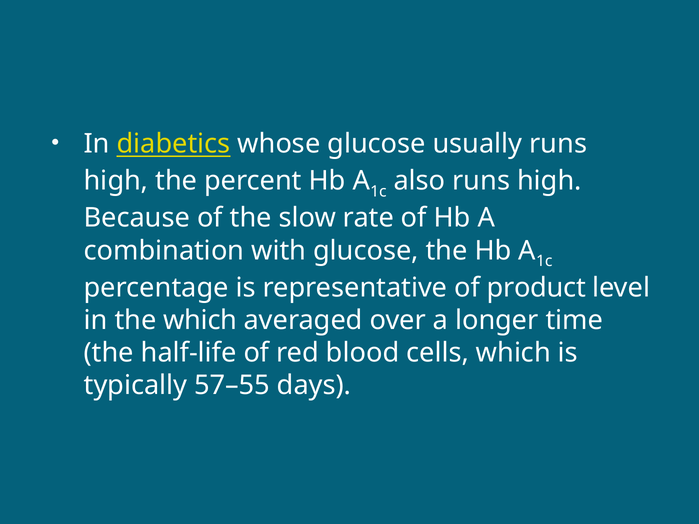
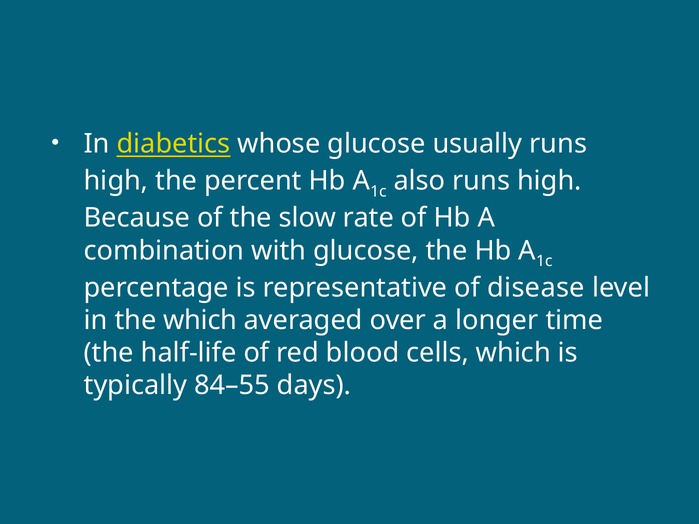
product: product -> disease (536, 288)
57–55: 57–55 -> 84–55 (232, 386)
